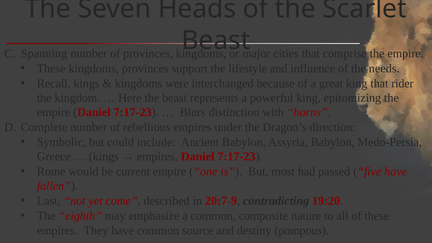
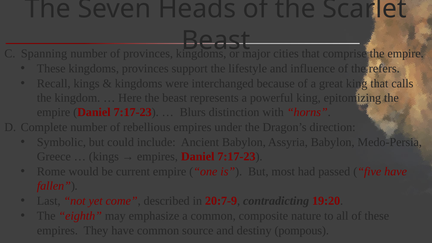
needs: needs -> refers (384, 68)
rider: rider -> calls (402, 83)
